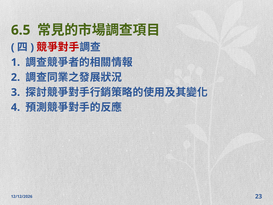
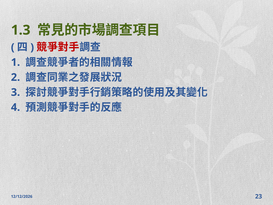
6.5: 6.5 -> 1.3 (21, 30)
